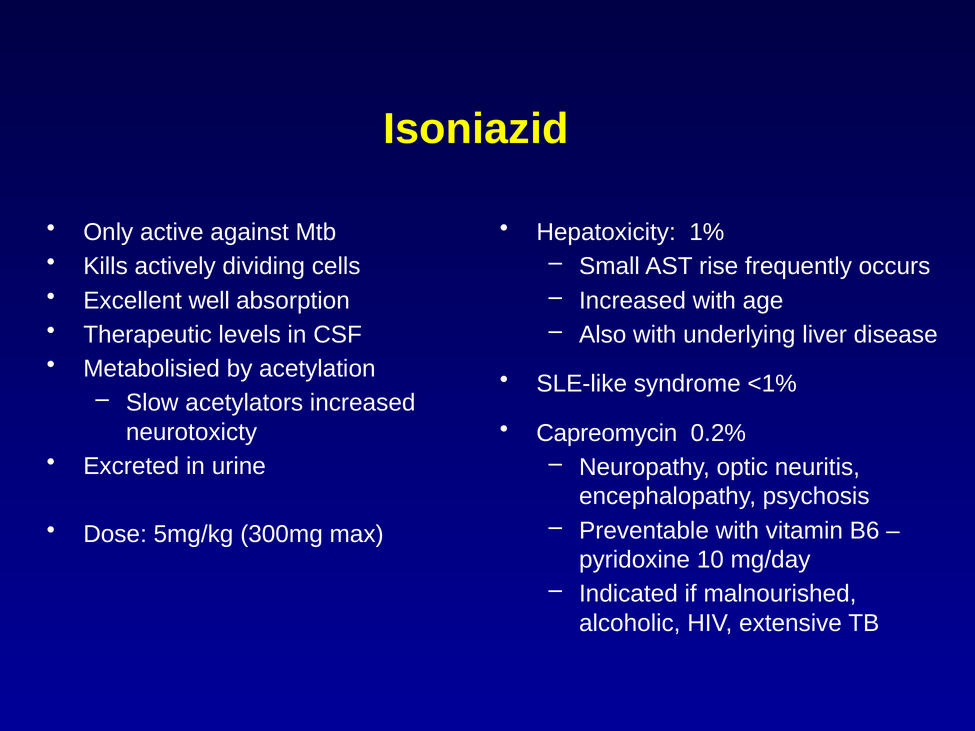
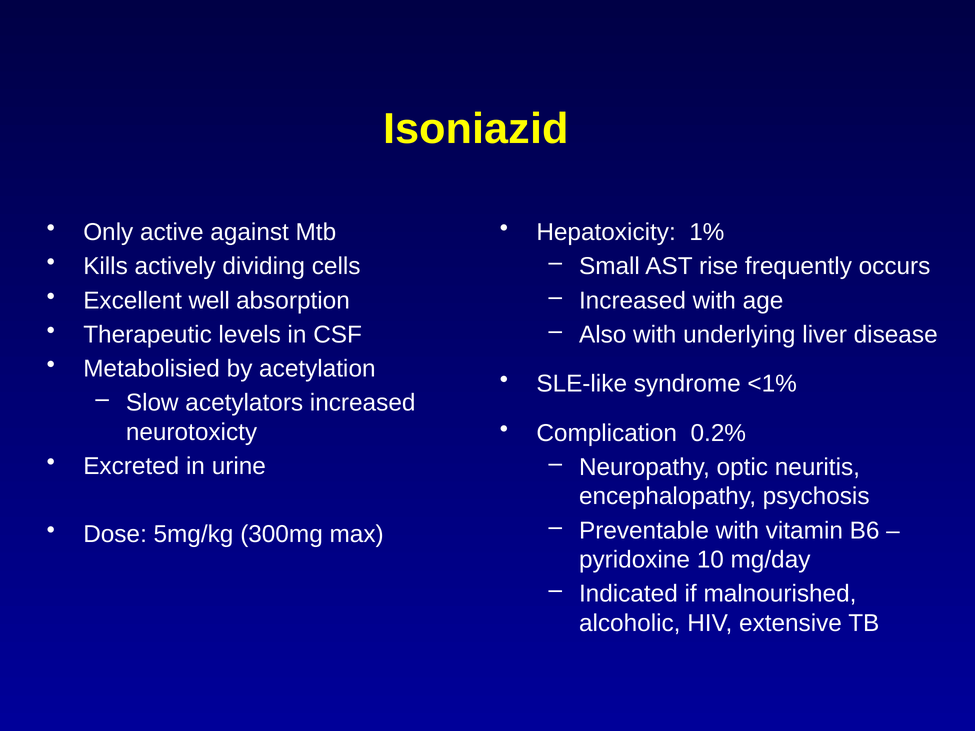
Capreomycin: Capreomycin -> Complication (607, 433)
